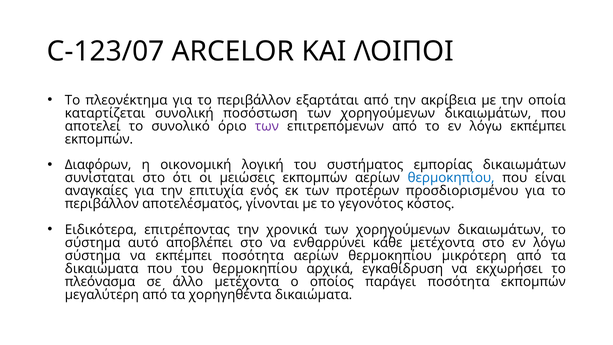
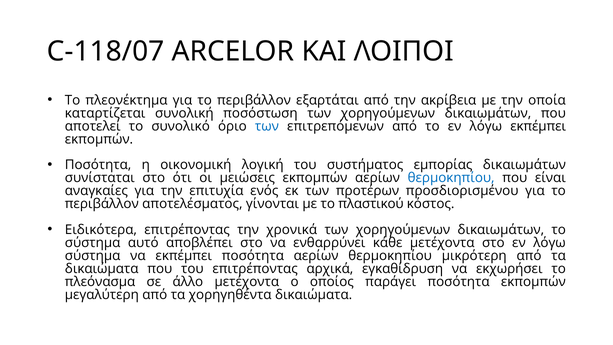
C-123/07: C-123/07 -> C-118/07 (106, 51)
των colour: purple -> blue (267, 126)
Διαφόρων: Διαφόρων -> Ποσότητα (98, 165)
γεγονότος: γεγονότος -> πλαστικού (371, 204)
του θερμοκηπίου: θερμοκηπίου -> επιτρέποντας (255, 269)
